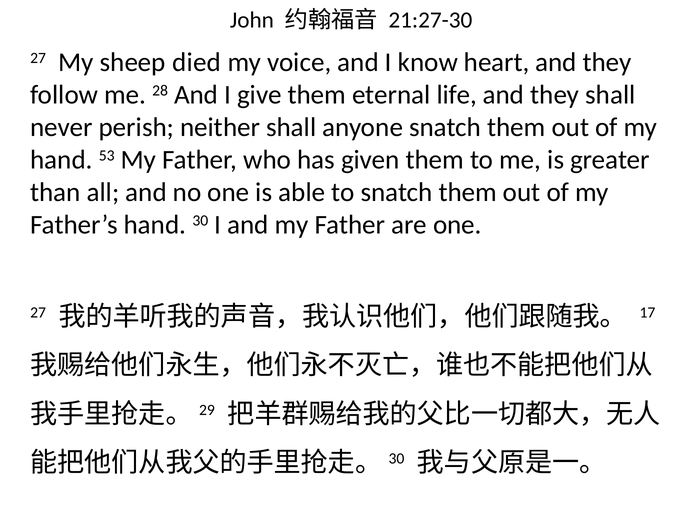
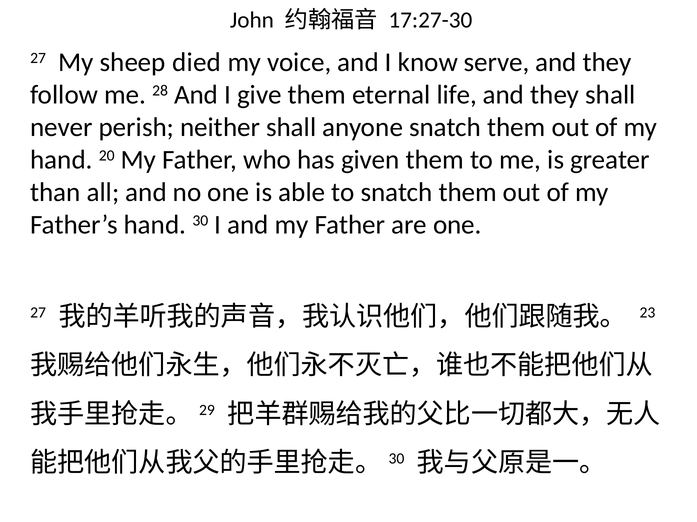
21:27-30: 21:27-30 -> 17:27-30 (430, 20)
heart: heart -> serve (497, 62)
53: 53 -> 20 (107, 156)
17: 17 -> 23 (647, 313)
